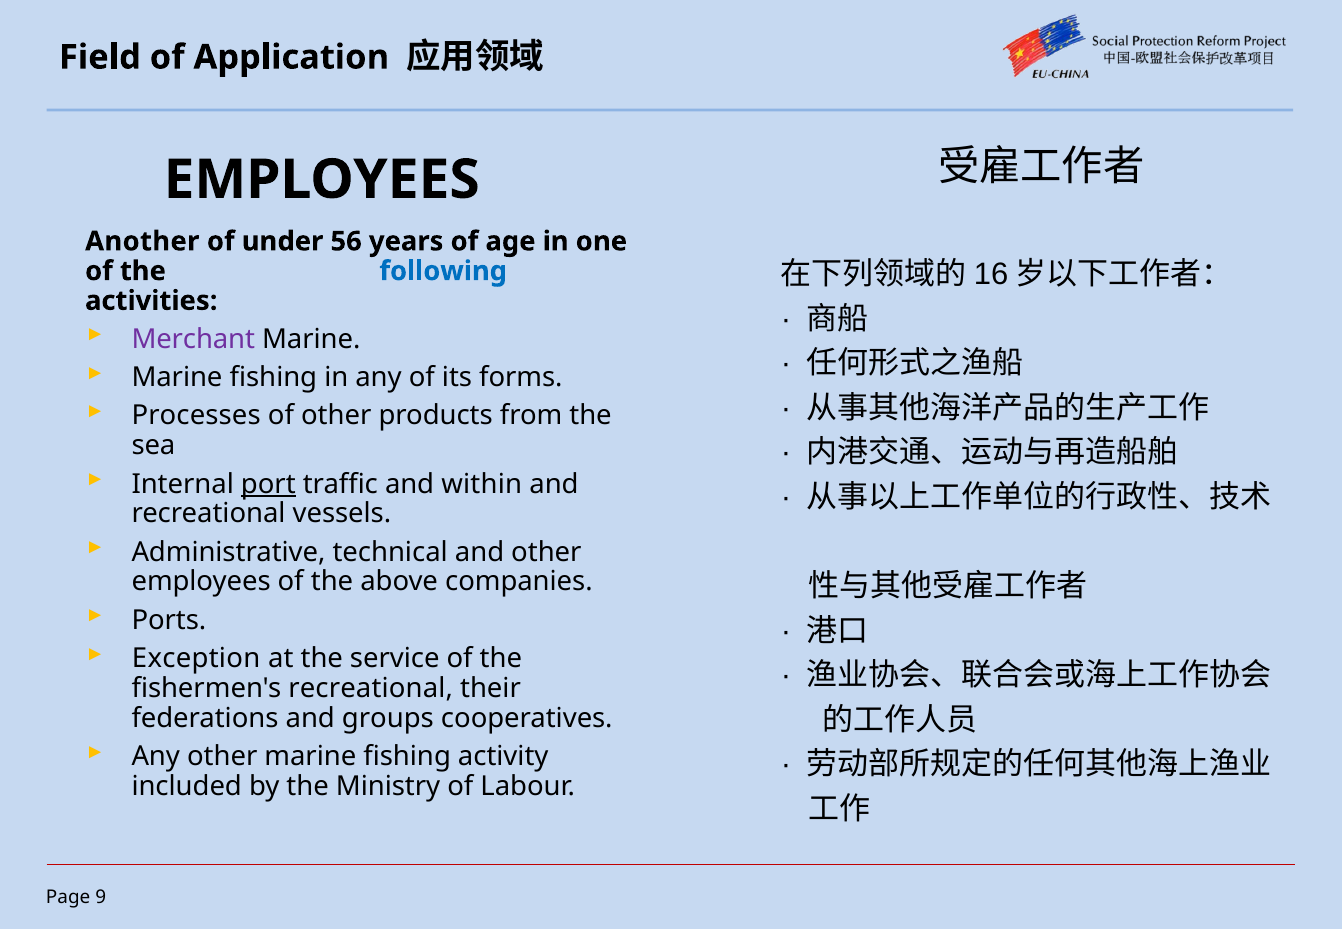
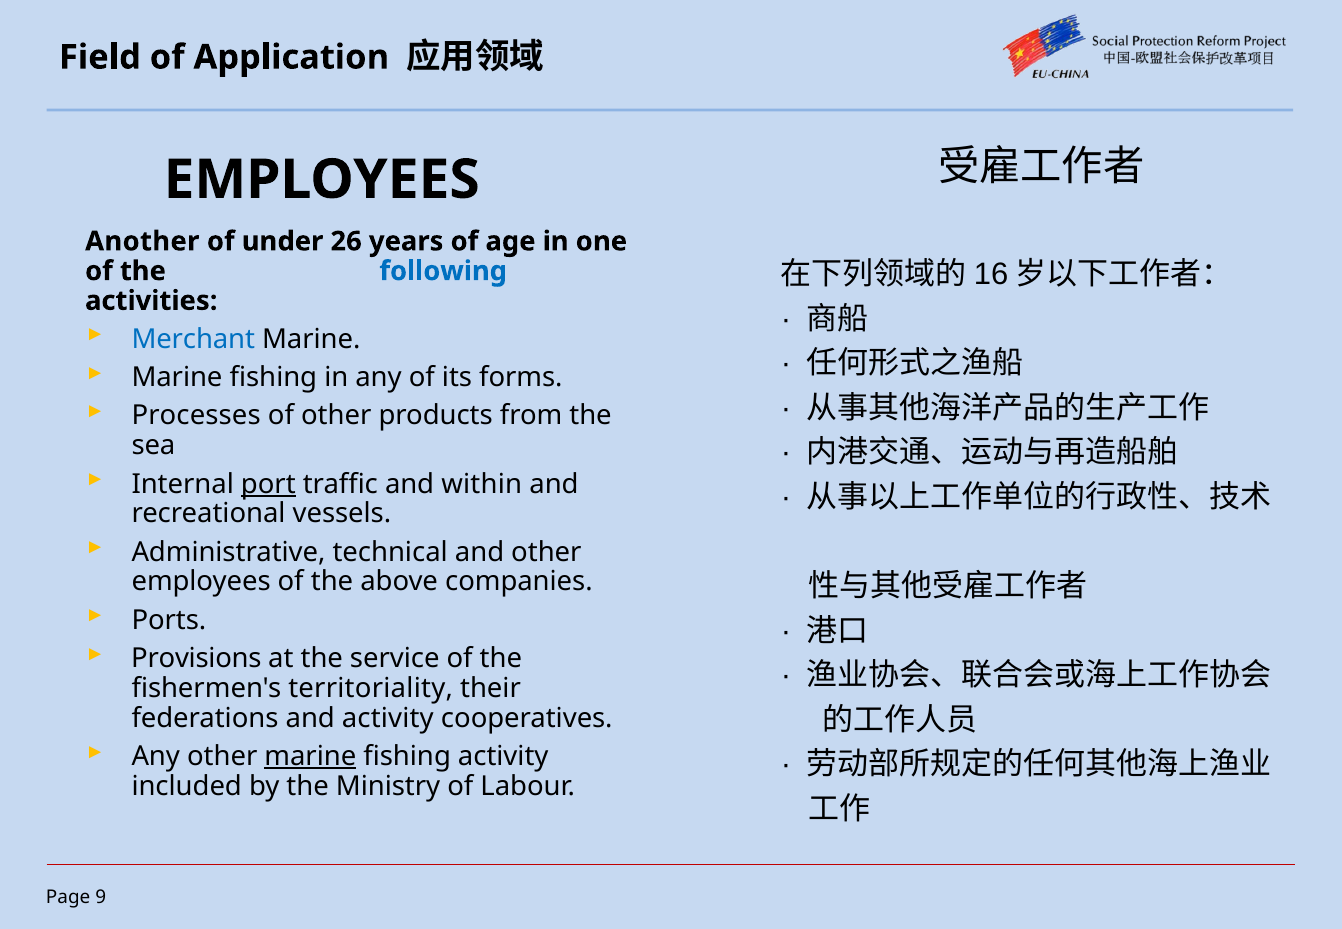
56: 56 -> 26 (346, 241)
Merchant colour: purple -> blue (193, 339)
Exception: Exception -> Provisions (196, 659)
fishermen's recreational: recreational -> territoriality (371, 688)
and groups: groups -> activity (388, 718)
marine underline: none -> present (310, 756)
